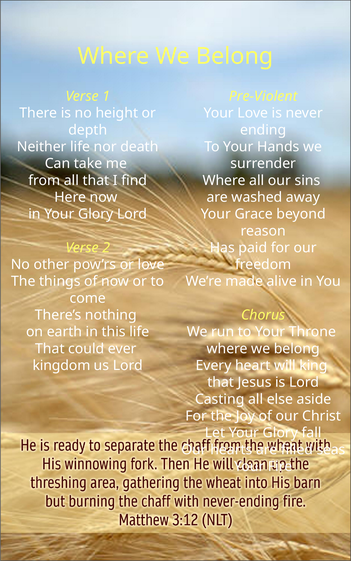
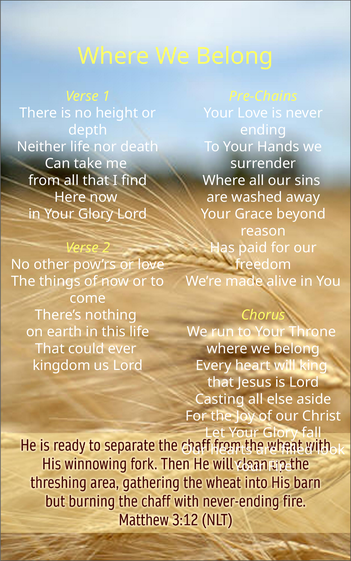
Pre-Violent: Pre-Violent -> Pre-Chains (263, 96)
seas: seas -> look (331, 450)
